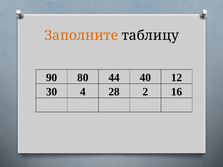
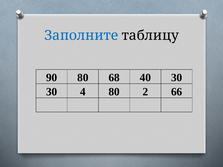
Заполните colour: orange -> blue (81, 36)
44: 44 -> 68 (114, 78)
40 12: 12 -> 30 (177, 78)
4 28: 28 -> 80 (114, 92)
16: 16 -> 66 (177, 92)
